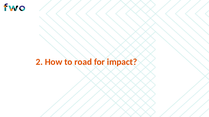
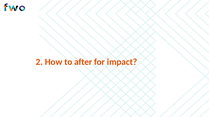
road: road -> after (83, 62)
